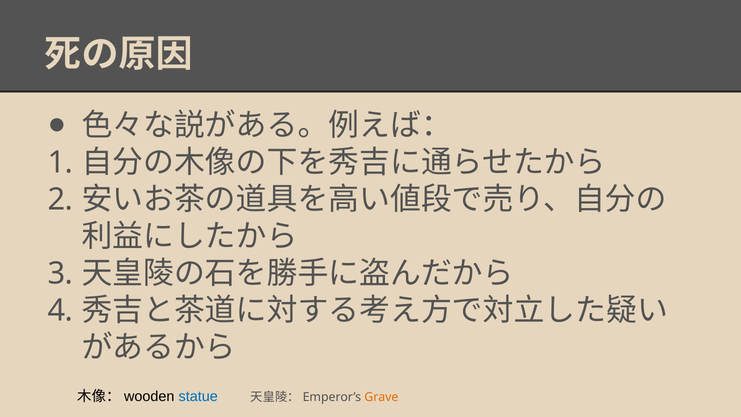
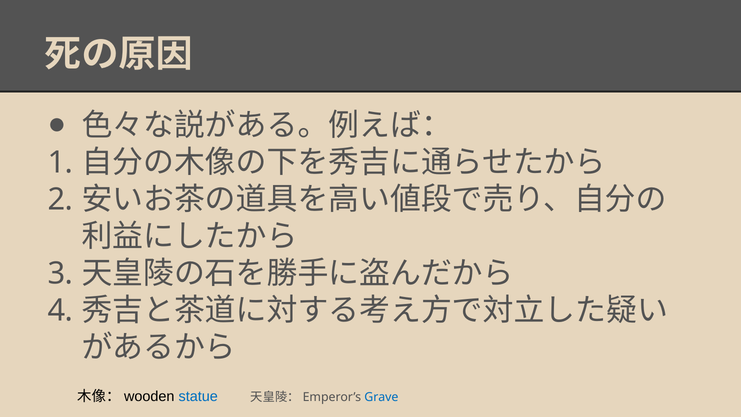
Grave colour: orange -> blue (381, 397)
